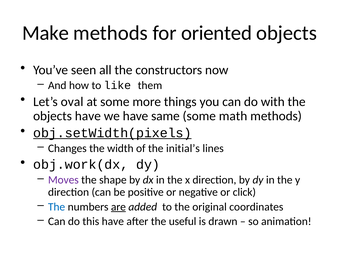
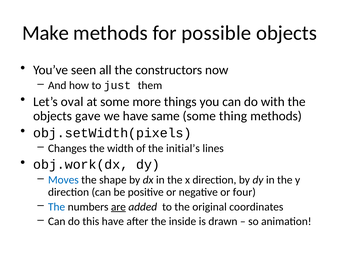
oriented: oriented -> possible (216, 33)
like: like -> just (117, 85)
objects have: have -> gave (88, 116)
math: math -> thing (233, 116)
obj.setWidth(pixels underline: present -> none (112, 133)
Moves colour: purple -> blue (63, 180)
click: click -> four (244, 192)
useful: useful -> inside (183, 221)
